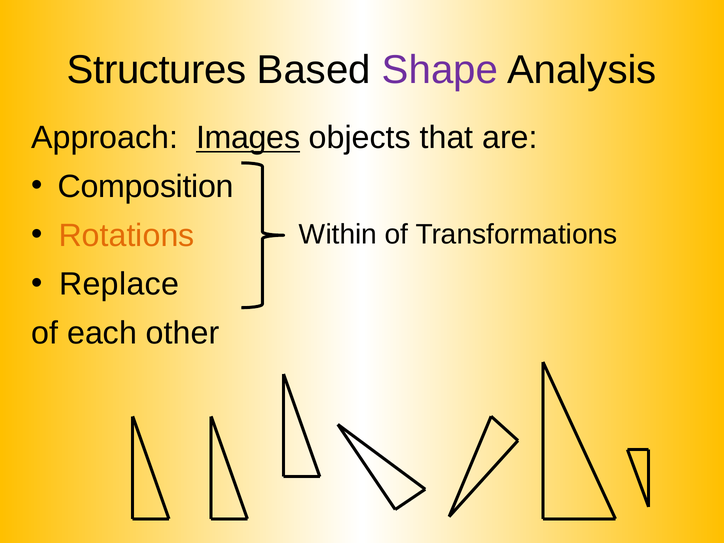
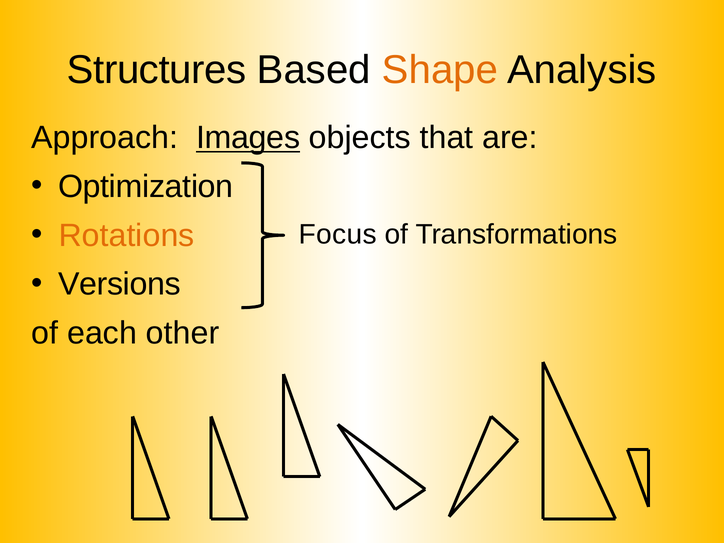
Shape colour: purple -> orange (440, 70)
Composition: Composition -> Optimization (146, 187)
Within: Within -> Focus (338, 234)
Replace: Replace -> Versions (119, 284)
